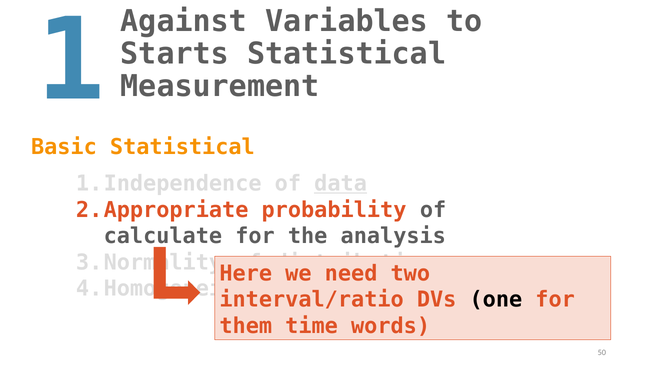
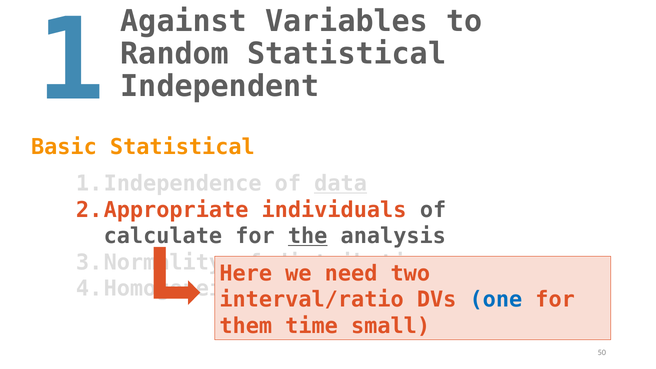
Starts: Starts -> Random (175, 54)
Measurement: Measurement -> Independent (220, 86)
probability: probability -> individuals (334, 210)
the underline: none -> present (308, 236)
one colour: black -> blue (496, 300)
words: words -> small (391, 326)
